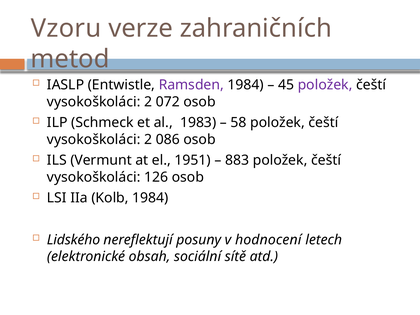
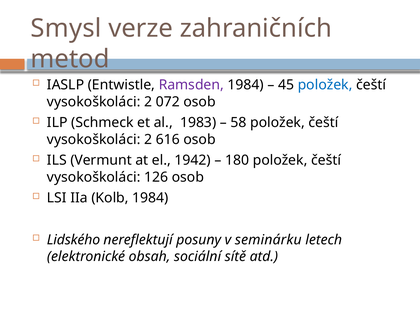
Vzoru: Vzoru -> Smysl (66, 28)
položek colour: purple -> blue (325, 85)
086: 086 -> 616 (168, 139)
1951: 1951 -> 1942 (193, 160)
883: 883 -> 180 (237, 160)
hodnocení: hodnocení -> seminárku (268, 240)
